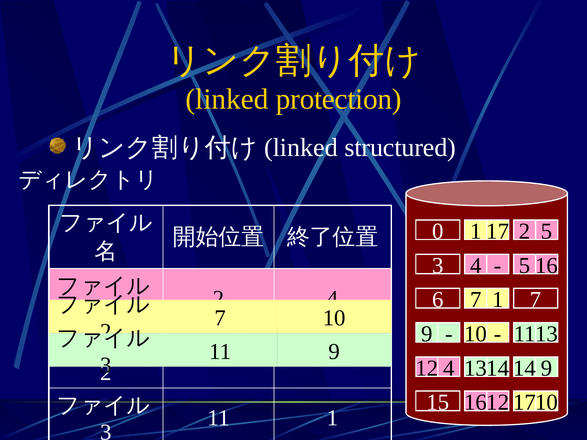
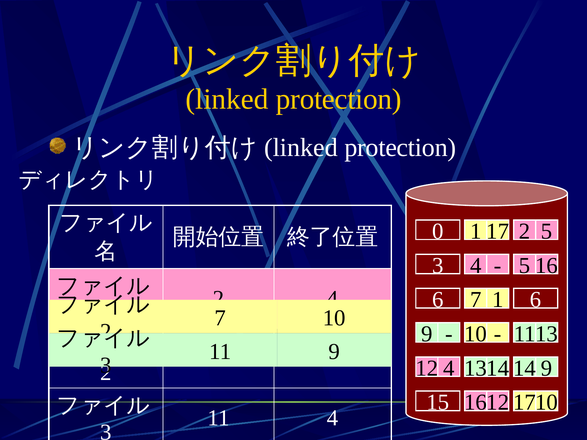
structured: structured -> protection (400, 148)
7: 7 -> 6 (536, 300)
11 1: 1 -> 4 (333, 418)
